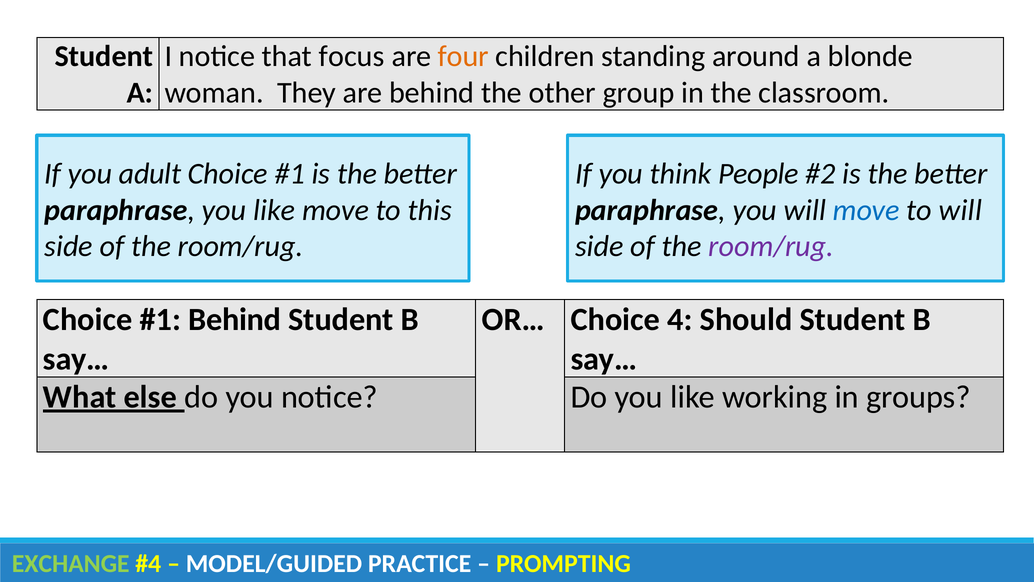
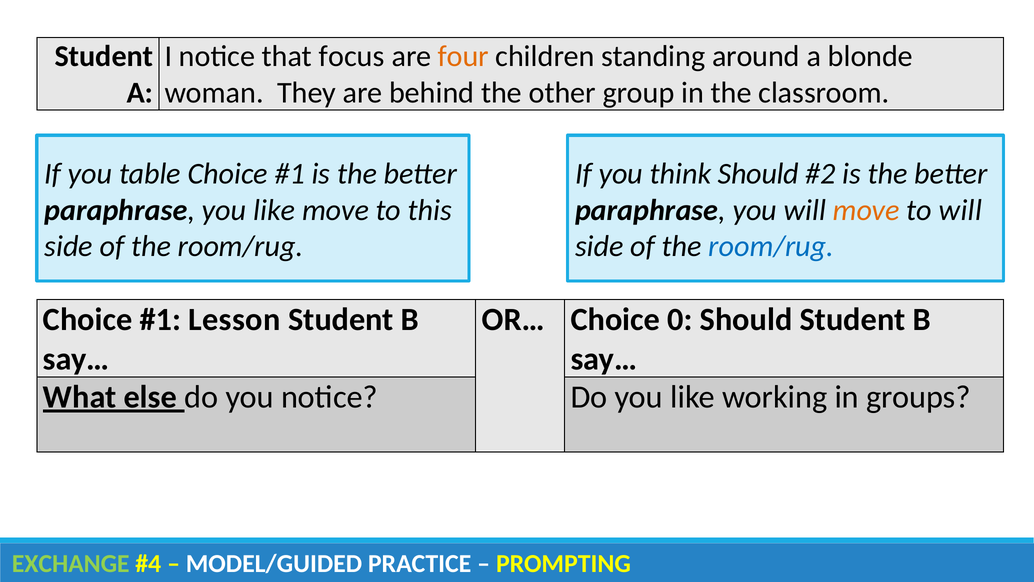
adult: adult -> table (150, 174)
think People: People -> Should (758, 174)
move colour: blue -> orange (866, 210)
room/rug colour: purple -> blue (771, 246)
Behind: Behind -> Lesson (234, 319)
4: 4 -> 0 (680, 319)
